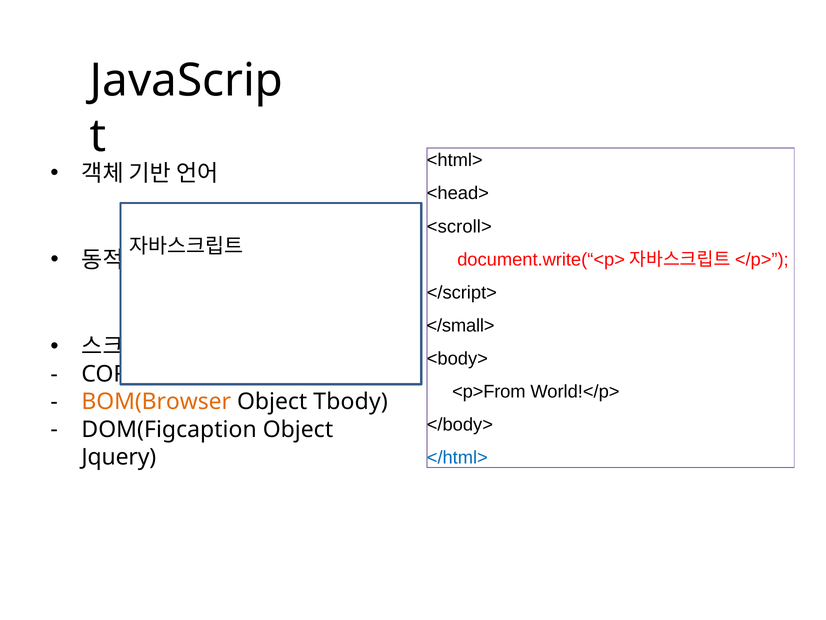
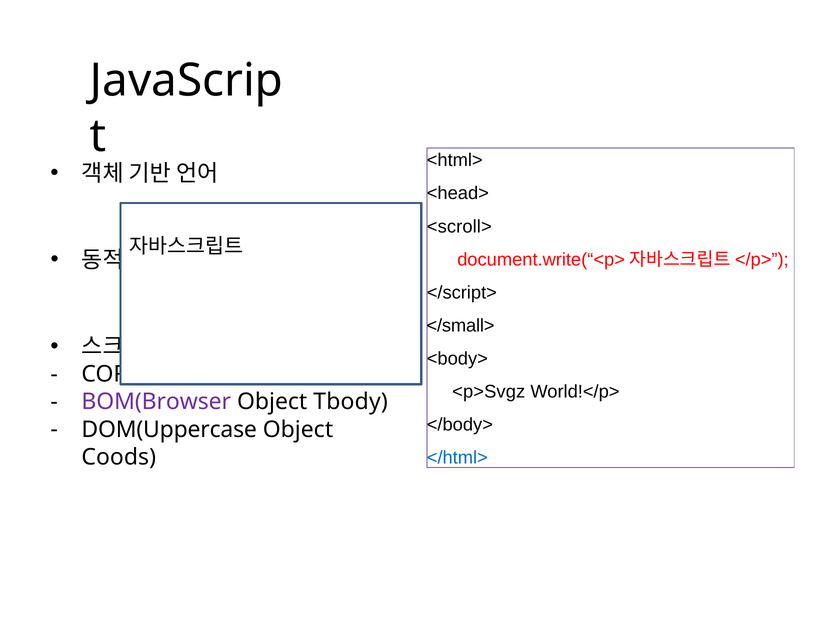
<p>From: <p>From -> <p>Svgz (489, 391)
BOM(Browser colour: orange -> purple (156, 402)
DOM(Figcaption: DOM(Figcaption -> DOM(Uppercase (169, 429)
Jquery: Jquery -> Coods (119, 457)
